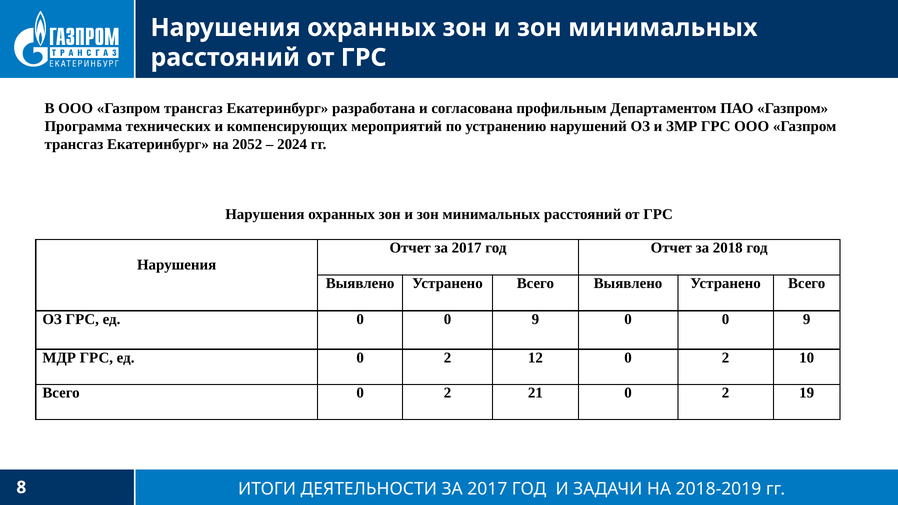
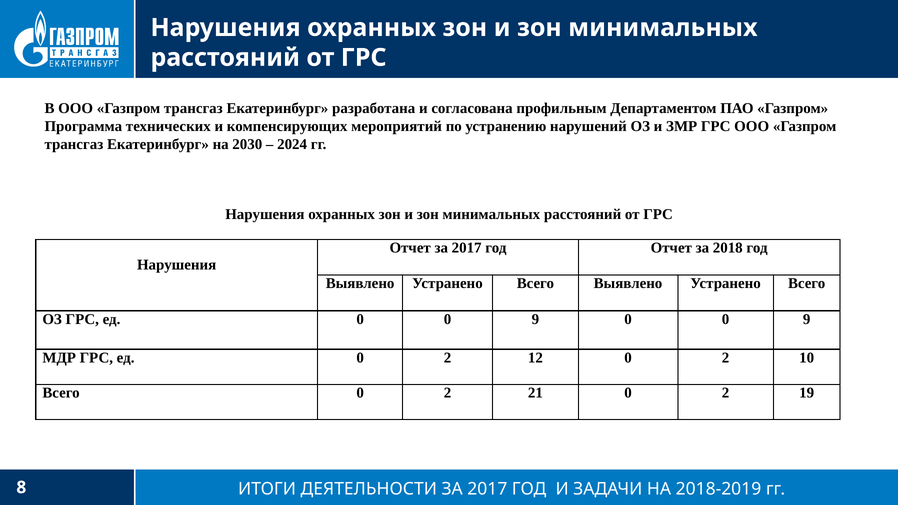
2052: 2052 -> 2030 (247, 144)
